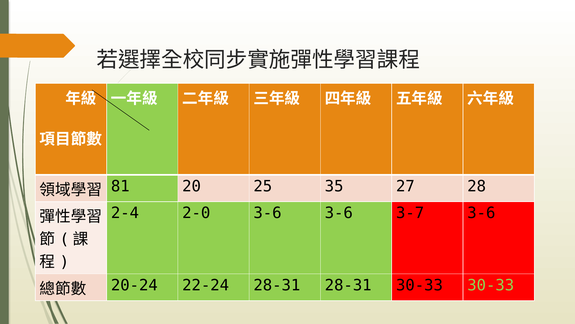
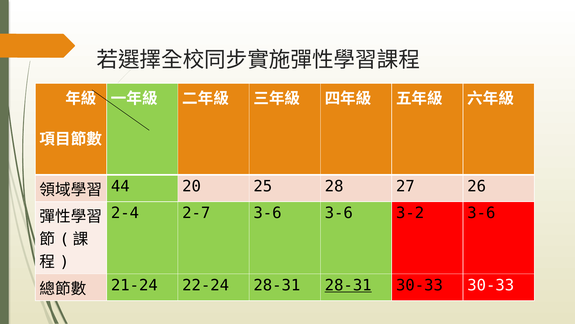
81: 81 -> 44 (120, 186)
35: 35 -> 28 (334, 186)
28: 28 -> 26 (477, 186)
2-0: 2-0 -> 2-7 (196, 213)
3-7: 3-7 -> 3-2 (410, 213)
20-24: 20-24 -> 21-24 (134, 285)
28-31 underline: none -> present (348, 285)
30-33 colour: light green -> white (491, 285)
